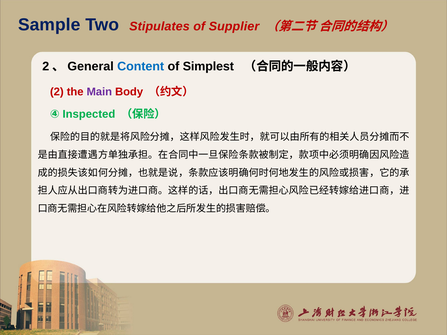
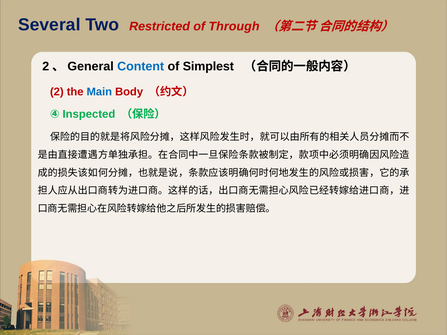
Sample: Sample -> Several (49, 25)
Stipulates: Stipulates -> Restricted (160, 26)
Supplier: Supplier -> Through (234, 26)
Main colour: purple -> blue (99, 92)
